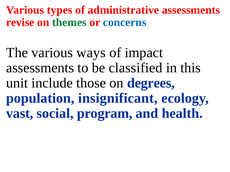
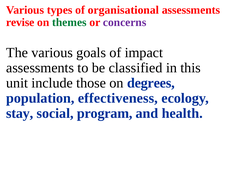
administrative: administrative -> organisational (123, 10)
concerns colour: blue -> purple (125, 22)
ways: ways -> goals (91, 53)
insignificant: insignificant -> effectiveness (118, 98)
vast: vast -> stay (20, 114)
